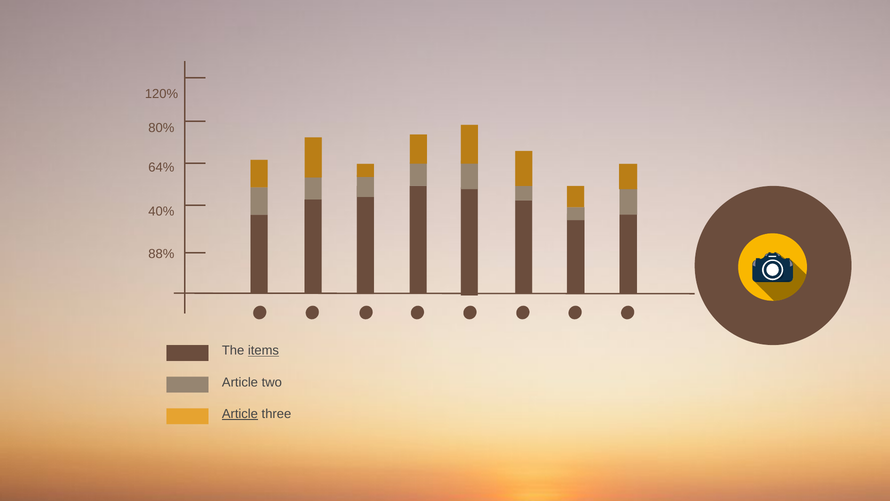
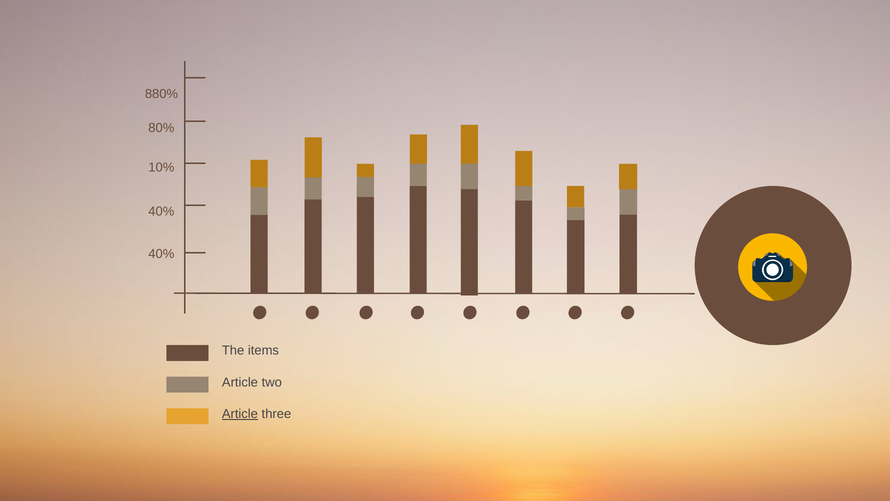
120%: 120% -> 880% (161, 94)
64%: 64% -> 10% (161, 167)
88%: 88% -> 40% (161, 254)
items underline: present -> none (263, 350)
